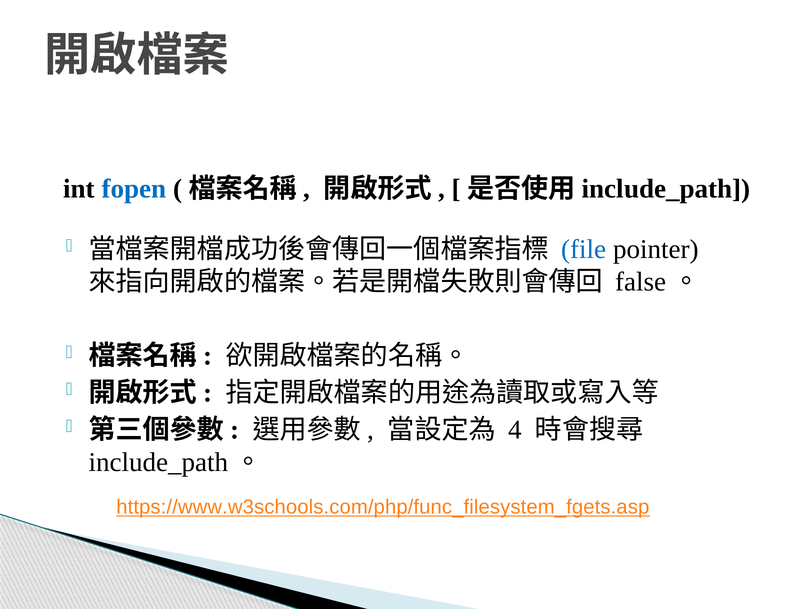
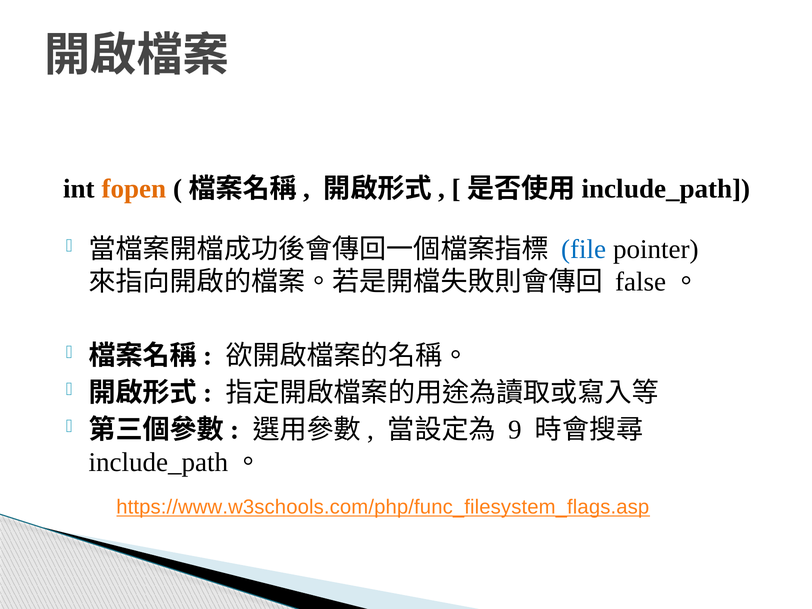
fopen colour: blue -> orange (134, 189)
4: 4 -> 9 (515, 430)
https://www.w3schools.com/php/func_filesystem_fgets.asp: https://www.w3schools.com/php/func_filesystem_fgets.asp -> https://www.w3schools.com/php/func_filesystem_flags.asp (383, 507)
